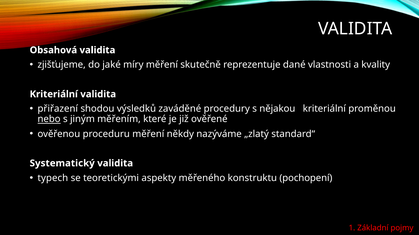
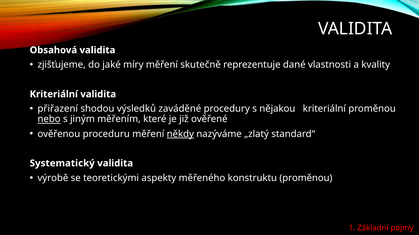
někdy underline: none -> present (180, 134)
typech: typech -> výrobě (53, 178)
konstruktu pochopení: pochopení -> proměnou (306, 178)
